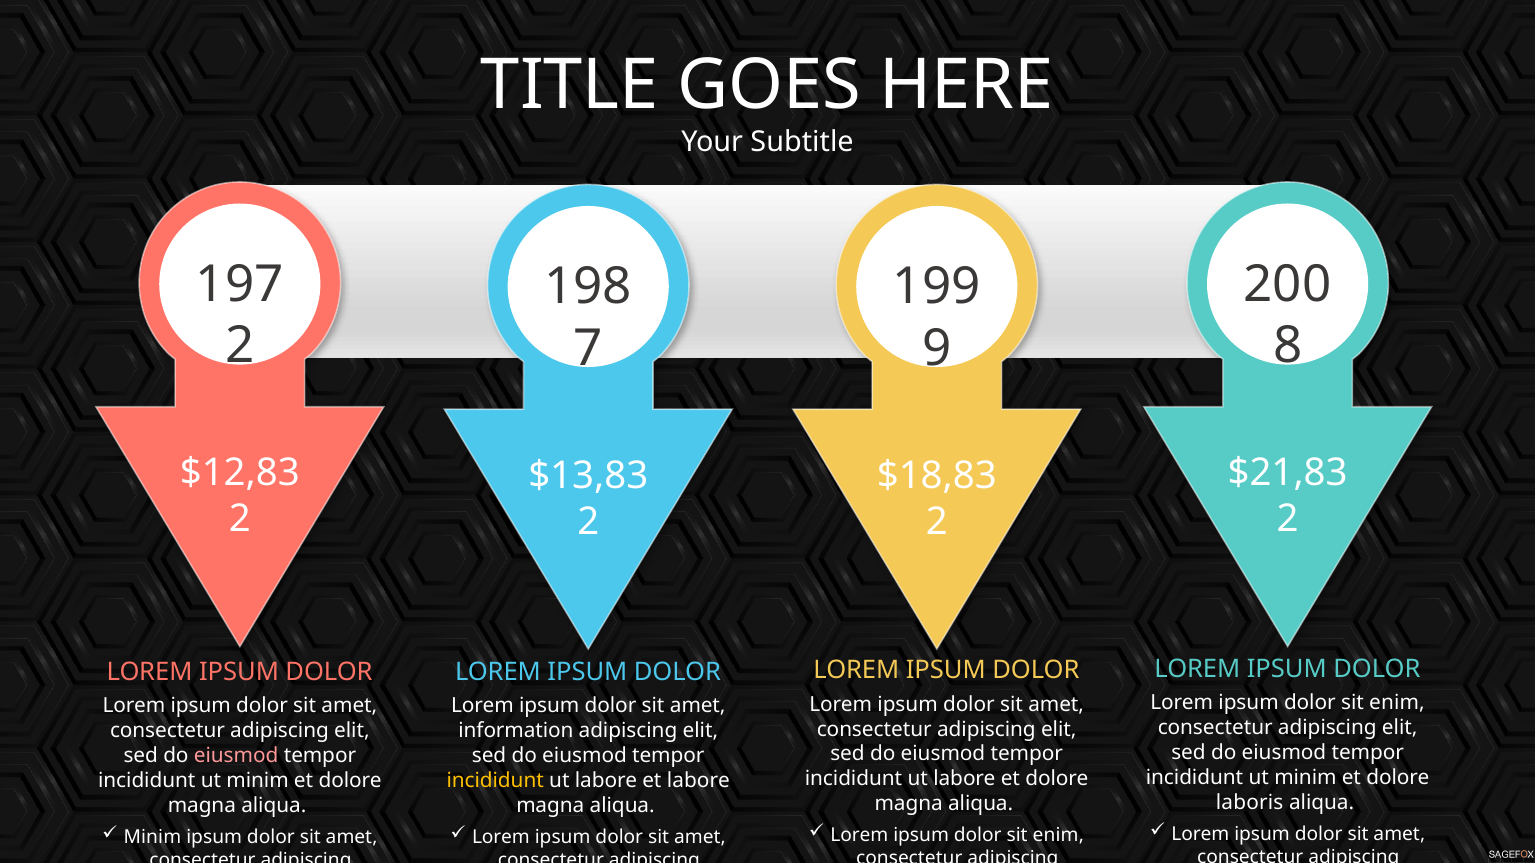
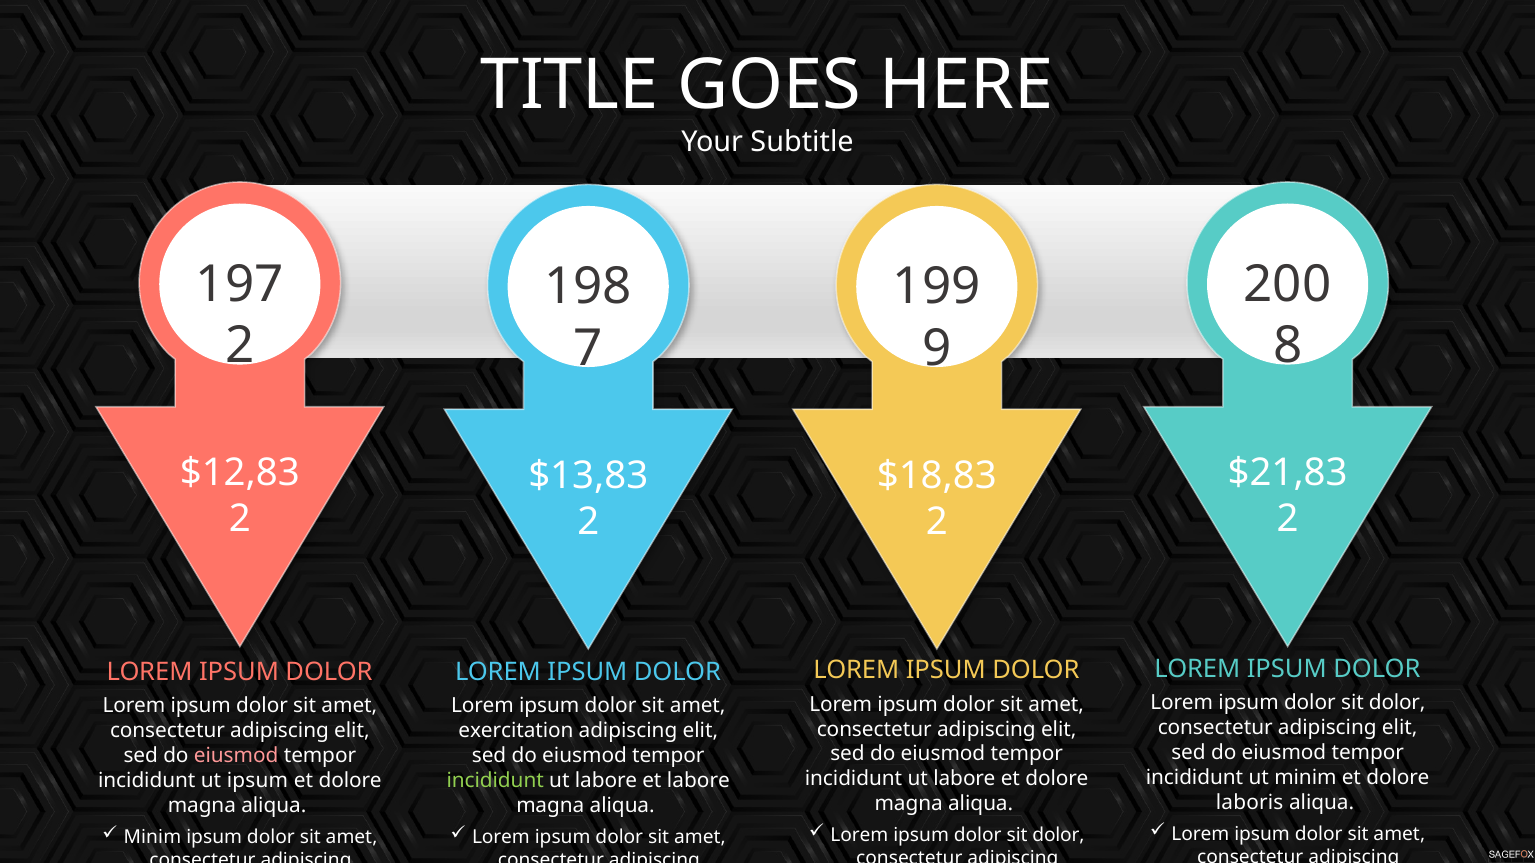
enim: enim -> dolor (1397, 703)
information: information -> exercitation (516, 731)
incididunt colour: yellow -> light green (495, 781)
minim: minim -> ipsum (257, 781)
enim: enim -> dolor (1058, 836)
